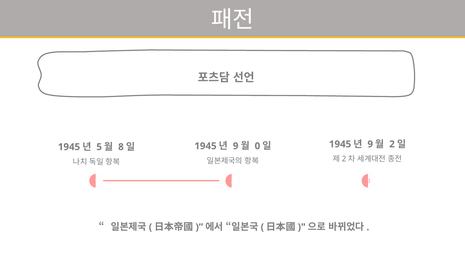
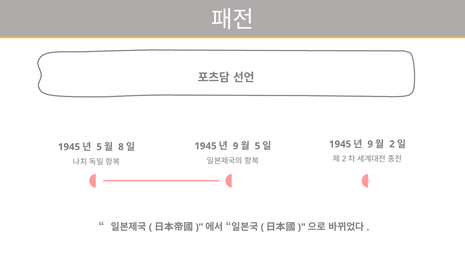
0: 0 -> 5 (257, 146)
